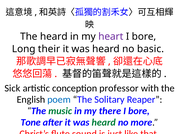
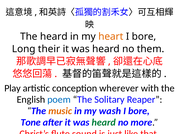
heart colour: purple -> orange (111, 37)
basic: basic -> them (151, 49)
Sick: Sick -> Play (12, 88)
professor: professor -> wherever (119, 88)
music colour: green -> orange (60, 111)
there: there -> wash (110, 111)
